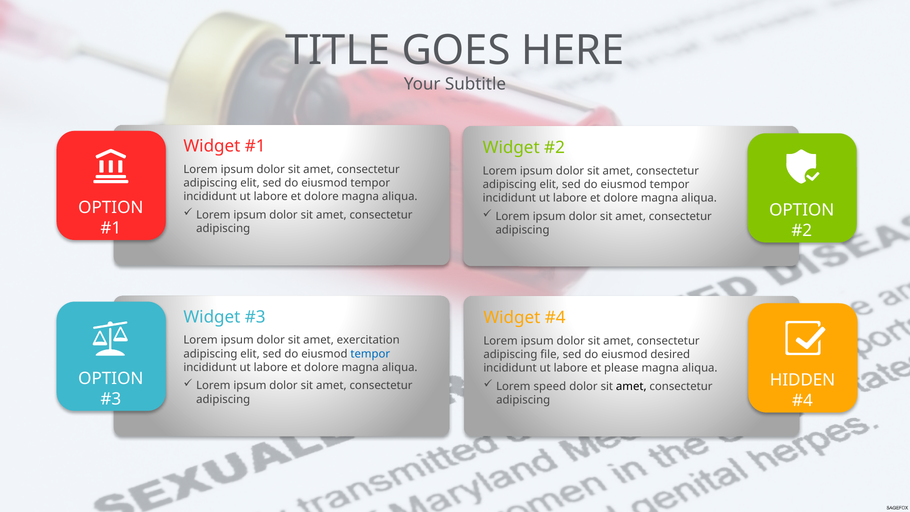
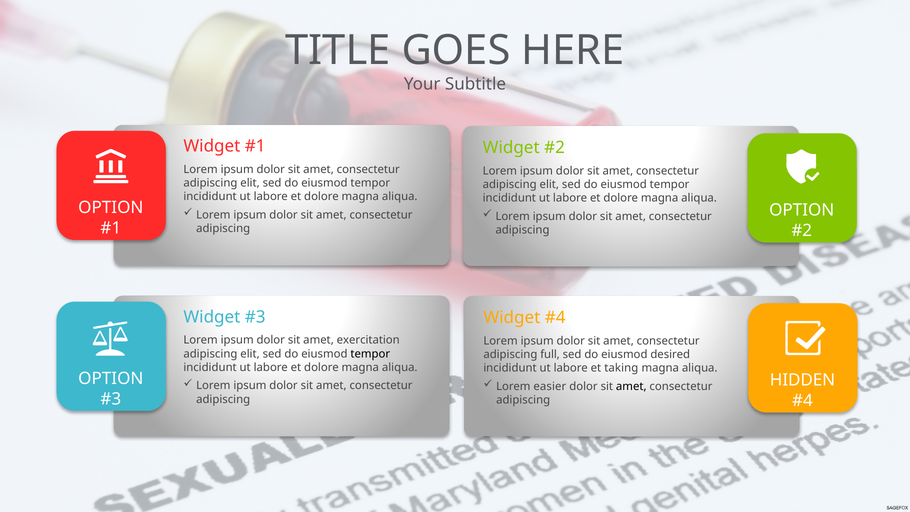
tempor colour: blue -> black (370, 354)
file: file -> full (550, 354)
please: please -> taking (621, 368)
speed: speed -> easier (550, 386)
